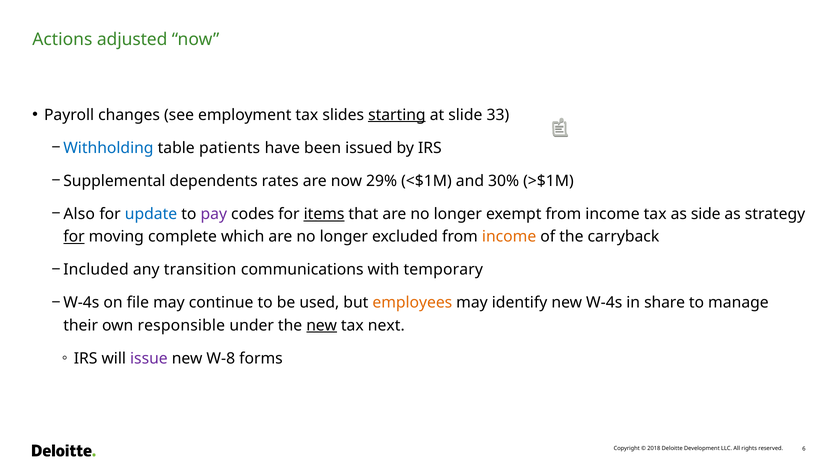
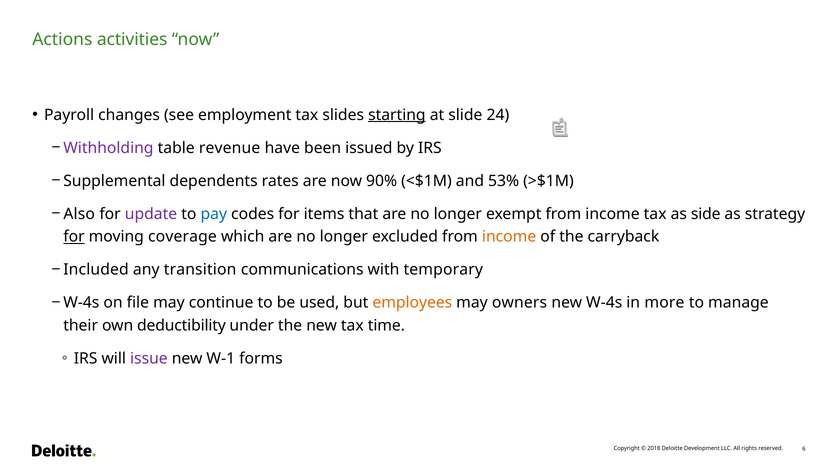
adjusted: adjusted -> activities (132, 39)
33: 33 -> 24 (498, 115)
Withholding colour: blue -> purple (108, 148)
patients: patients -> revenue (230, 148)
29%: 29% -> 90% (382, 181)
30%: 30% -> 53% (504, 181)
update colour: blue -> purple (151, 214)
pay colour: purple -> blue (214, 214)
items underline: present -> none (324, 214)
complete: complete -> coverage (182, 237)
identify: identify -> owners (519, 303)
share: share -> more (664, 303)
responsible: responsible -> deductibility (181, 326)
new underline: present -> none (322, 326)
next: next -> time (386, 326)
W-8: W-8 -> W-1 (221, 359)
